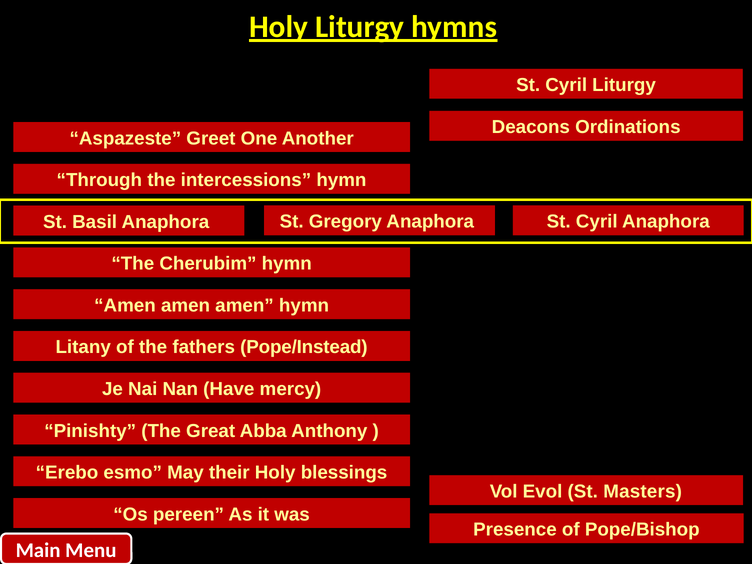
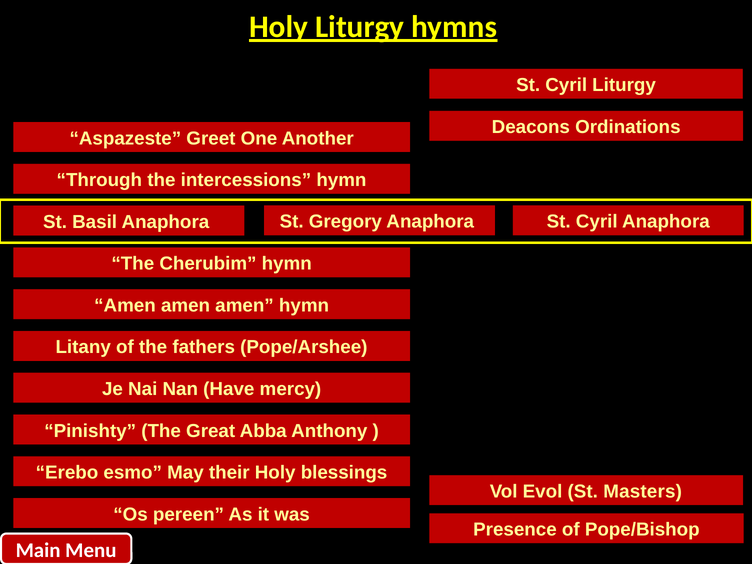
Pope/Instead: Pope/Instead -> Pope/Arshee (304, 347)
